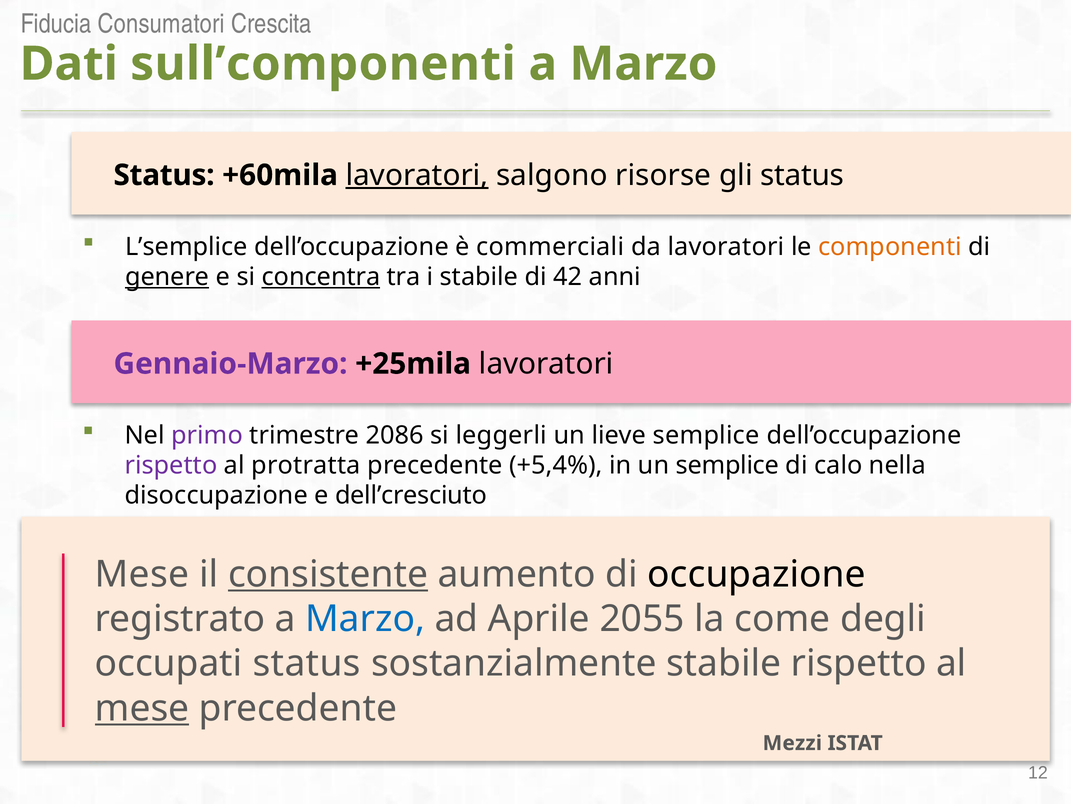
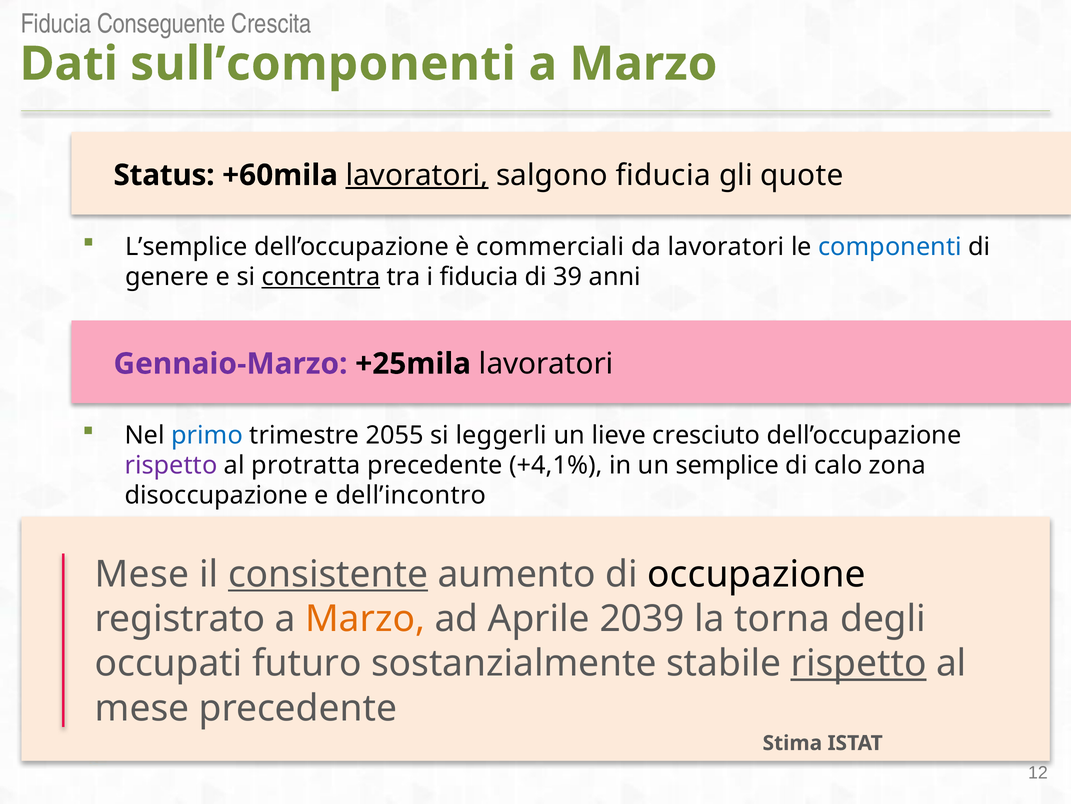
Consumatori: Consumatori -> Conseguente (161, 24)
salgono risorse: risorse -> fiducia (663, 175)
gli status: status -> quote (802, 175)
componenti colour: orange -> blue (890, 247)
genere underline: present -> none (167, 277)
i stabile: stabile -> fiducia (479, 277)
42: 42 -> 39 (568, 277)
primo colour: purple -> blue (207, 435)
2086: 2086 -> 2055 (395, 435)
lieve semplice: semplice -> cresciuto (706, 435)
+5,4%: +5,4% -> +4,1% (556, 465)
nella: nella -> zona (897, 465)
dell’cresciuto: dell’cresciuto -> dell’incontro (411, 495)
Marzo colour: blue -> orange (365, 618)
2055: 2055 -> 2039 (642, 618)
come: come -> torna (782, 618)
occupati status: status -> futuro (307, 663)
rispetto underline: none -> present (859, 663)
mese underline: present -> none (142, 708)
Mezzi: Mezzi -> Stima (792, 742)
